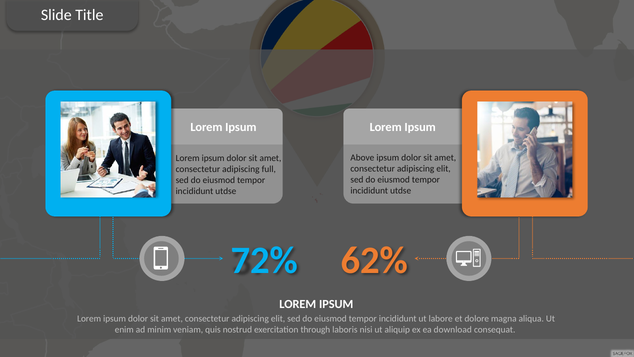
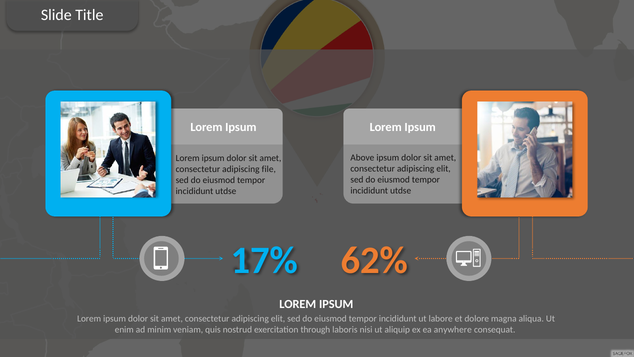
full: full -> file (269, 169)
72%: 72% -> 17% (264, 260)
download: download -> anywhere (453, 329)
